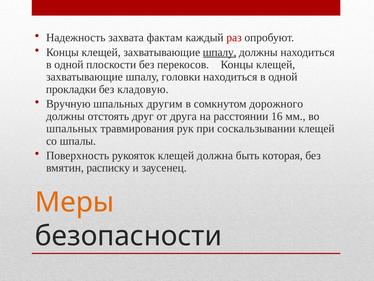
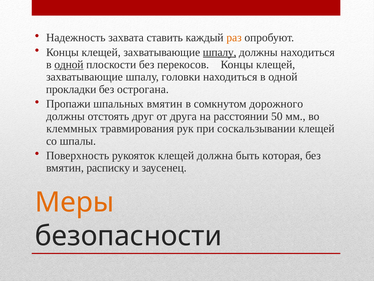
фактам: фактам -> ставить (165, 38)
раз colour: red -> orange (234, 38)
одной underline: none -> present (69, 64)
кладовую: кладовую -> острогана (143, 89)
Вручную: Вручную -> Пропажи (68, 104)
шпальных другим: другим -> вмятин (165, 104)
16: 16 -> 50 (277, 116)
шпальных: шпальных -> клеммных (72, 128)
